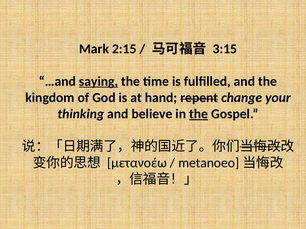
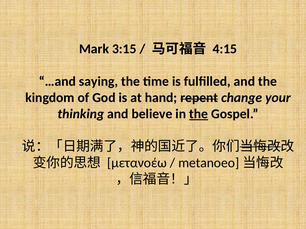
2:15: 2:15 -> 3:15 (124, 49)
3:15: 3:15 -> 4:15 (225, 49)
saying underline: present -> none (99, 82)
